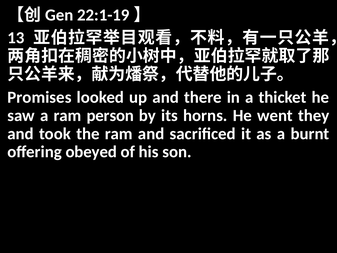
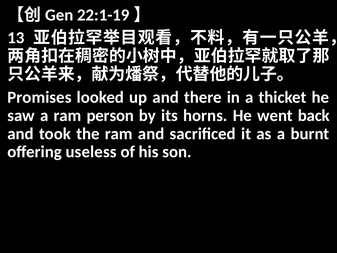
they: they -> back (314, 115)
obeyed: obeyed -> useless (91, 152)
